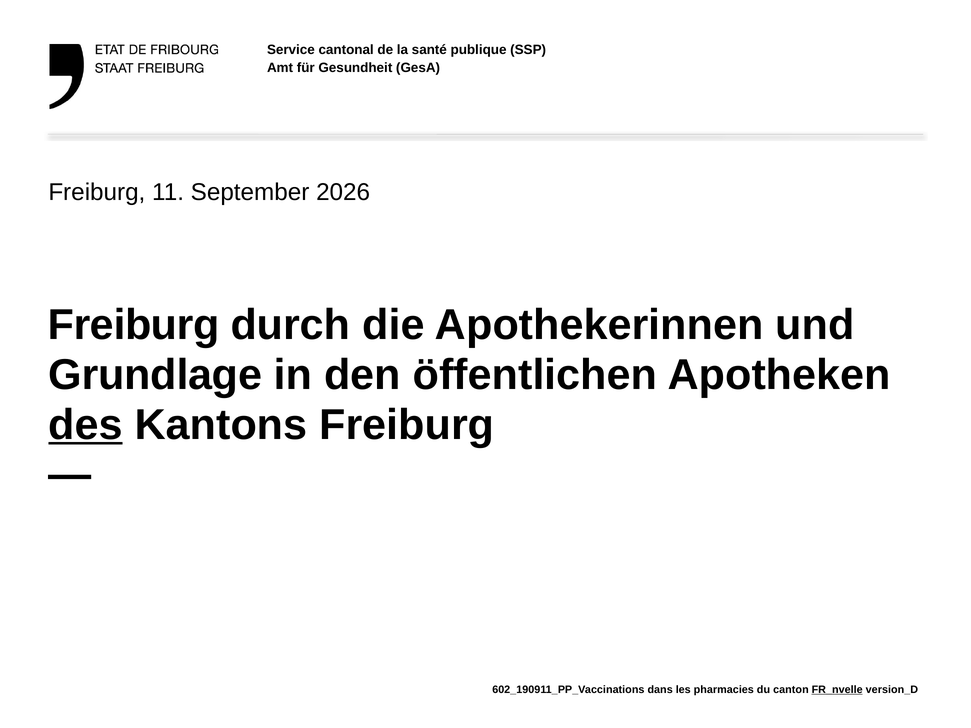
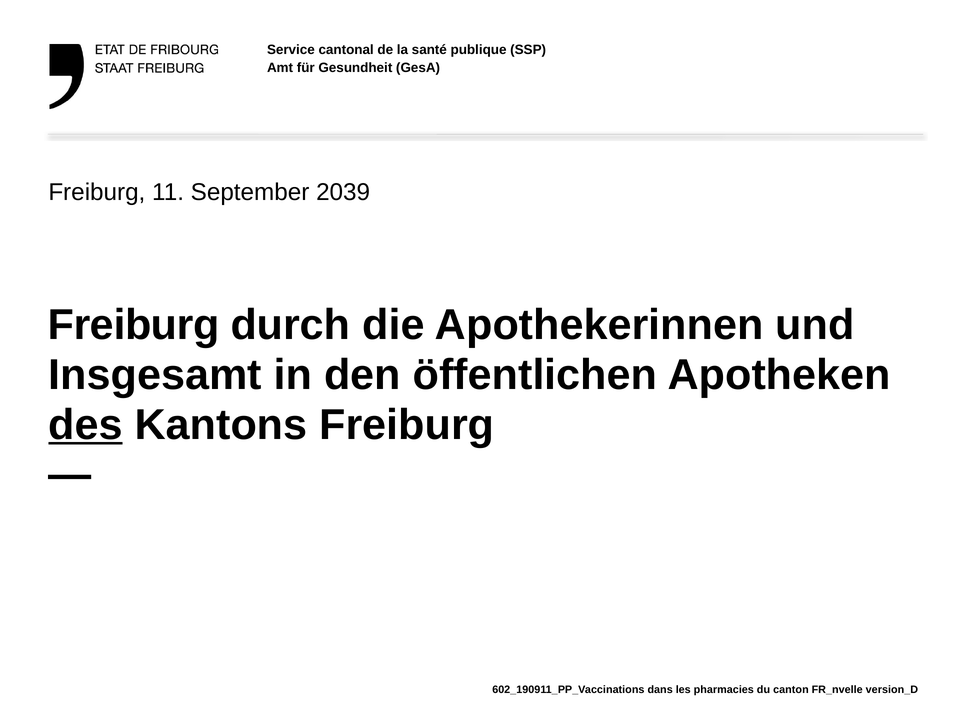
2026: 2026 -> 2039 (343, 192)
Grundlage: Grundlage -> Insgesamt (155, 375)
FR_nvelle underline: present -> none (837, 690)
